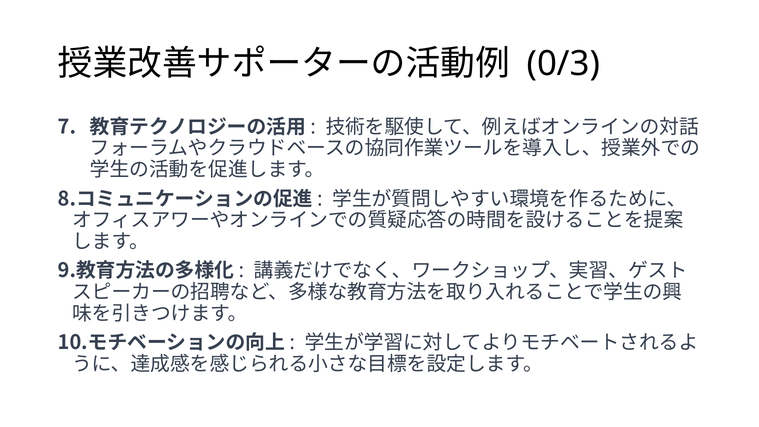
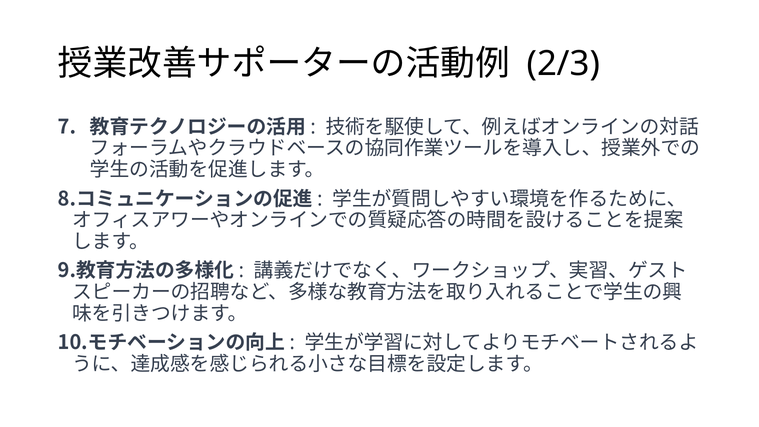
0/3: 0/3 -> 2/3 (563, 64)
